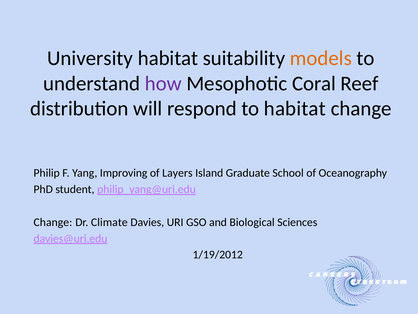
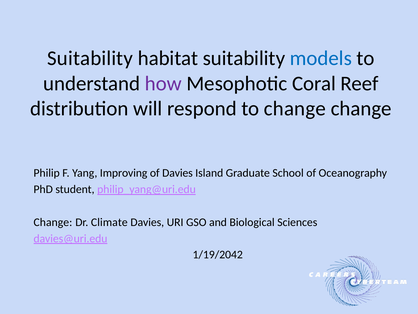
University: University -> Suitability (90, 58)
models colour: orange -> blue (321, 58)
to habitat: habitat -> change (295, 108)
of Layers: Layers -> Davies (177, 173)
1/19/2012: 1/19/2012 -> 1/19/2042 (218, 254)
